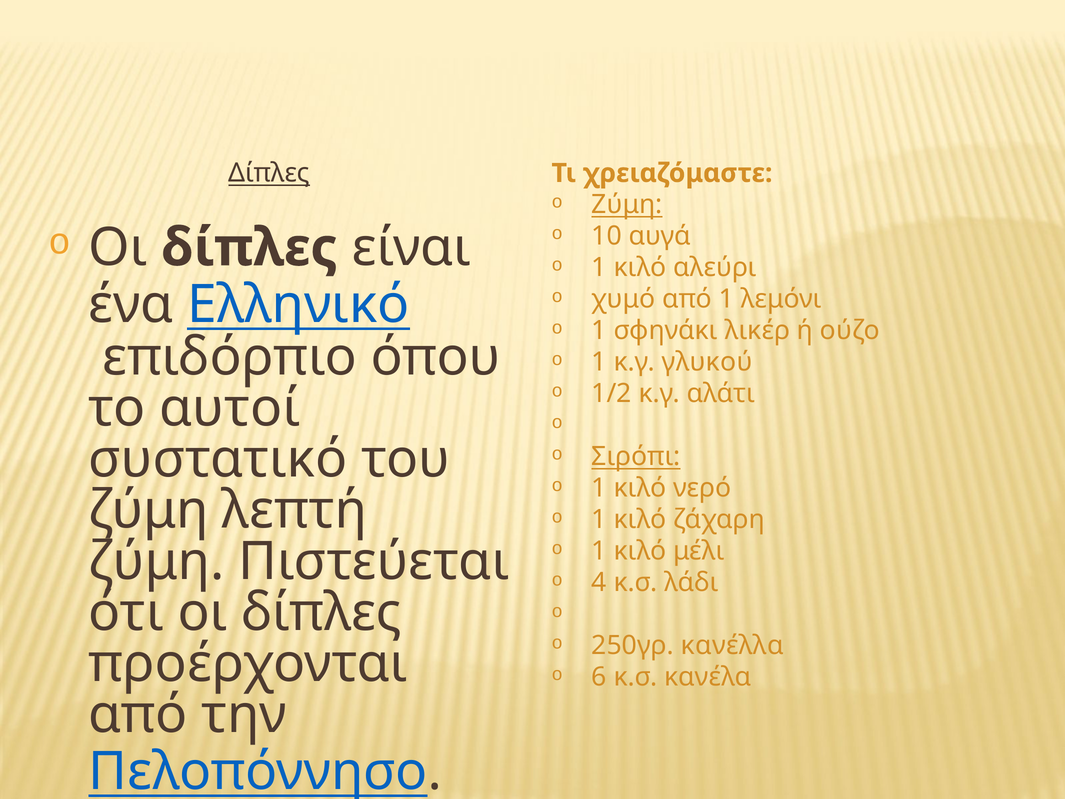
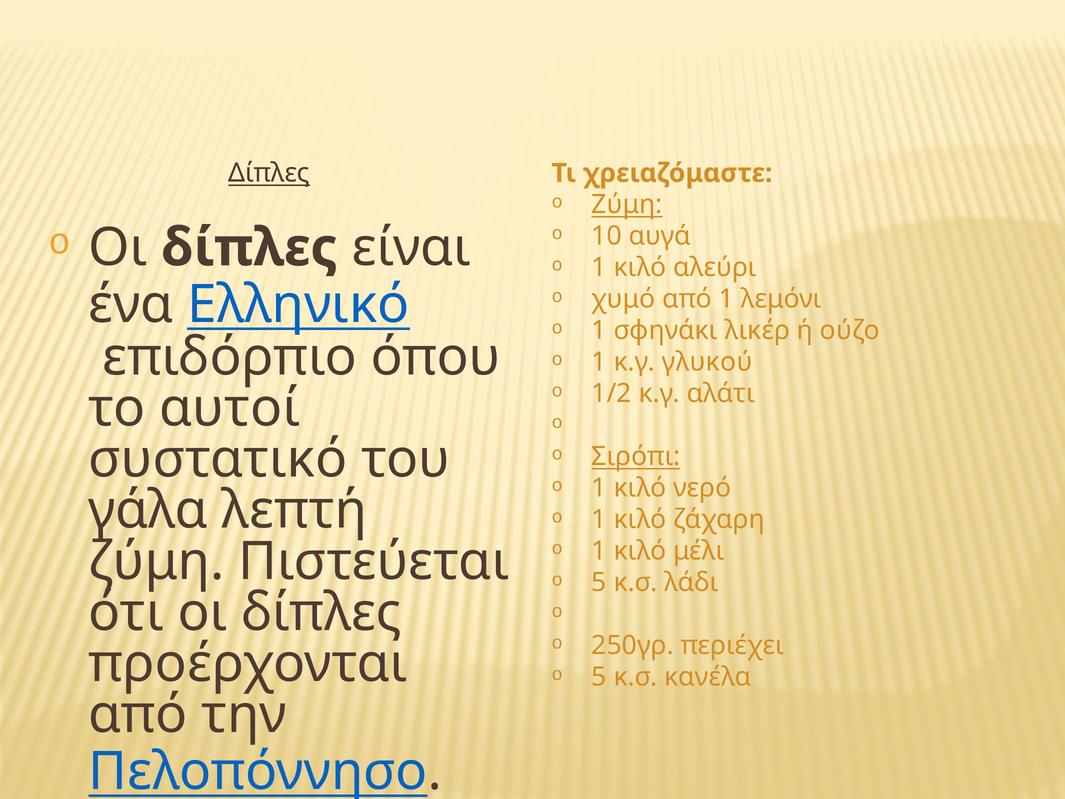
ζύμη: ζύμη -> γάλα (148, 510)
4: 4 -> 5 (599, 582)
κανέλλα: κανέλλα -> περιέχει (732, 645)
6: 6 -> 5 (599, 677)
